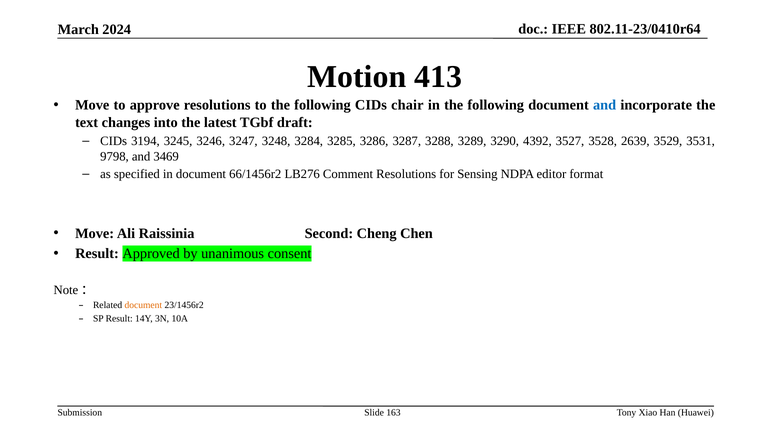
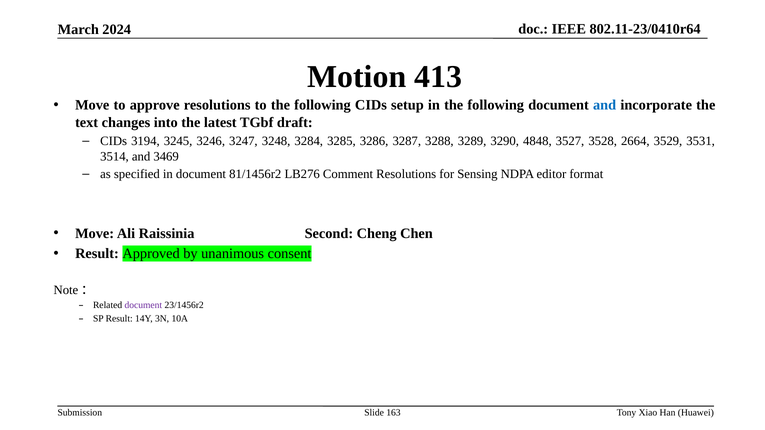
chair: chair -> setup (407, 105)
4392: 4392 -> 4848 (537, 141)
2639: 2639 -> 2664 (635, 141)
9798: 9798 -> 3514 (115, 156)
66/1456r2: 66/1456r2 -> 81/1456r2 (255, 174)
document colour: orange -> purple (143, 305)
